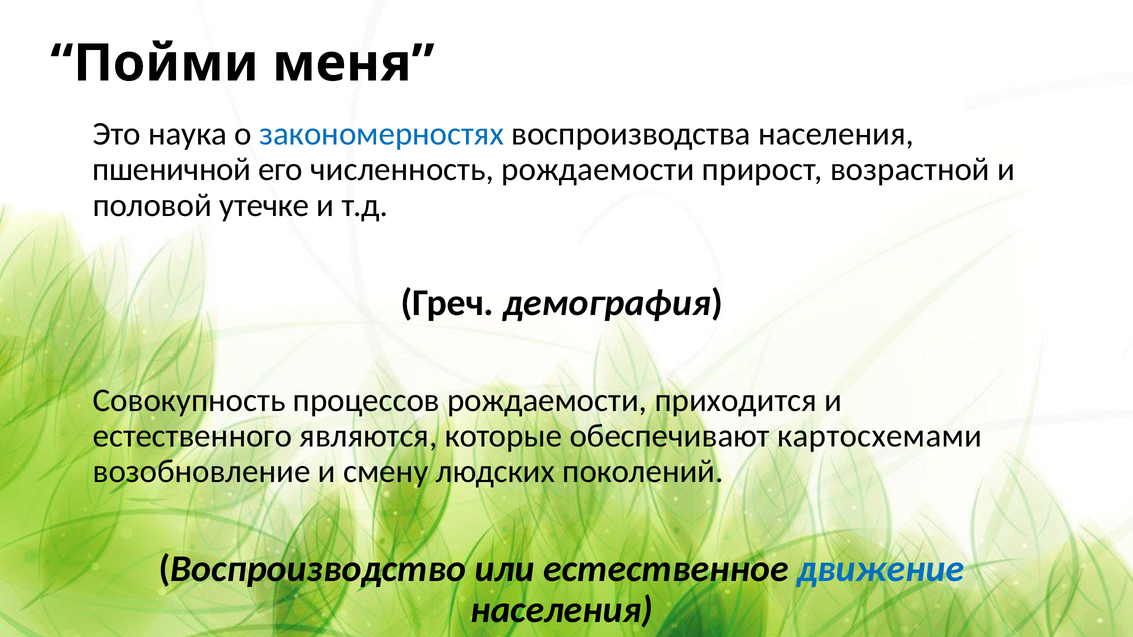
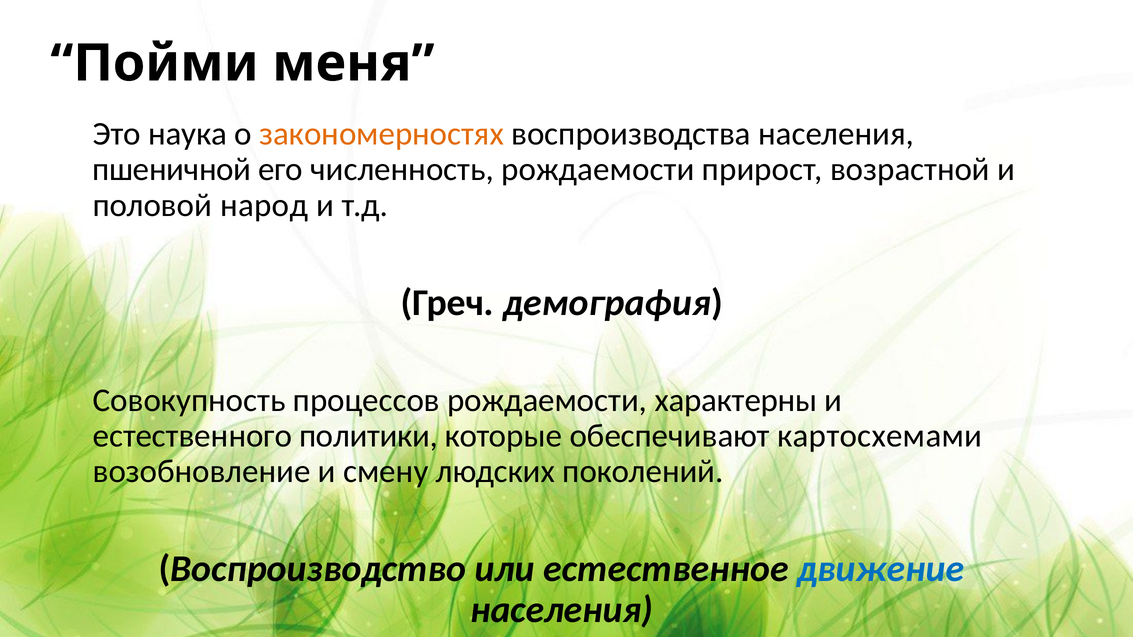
закономерностях colour: blue -> orange (381, 134)
утечке: утечке -> народ (264, 205)
приходится: приходится -> характерны (736, 400)
являются: являются -> политики (368, 436)
